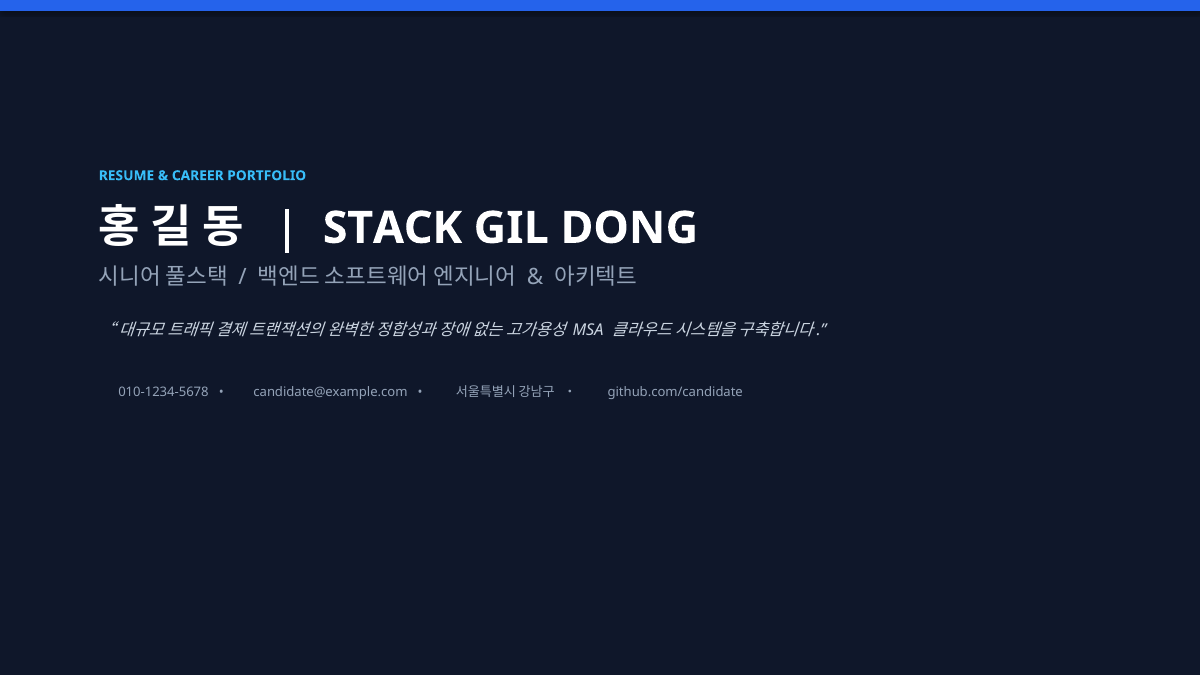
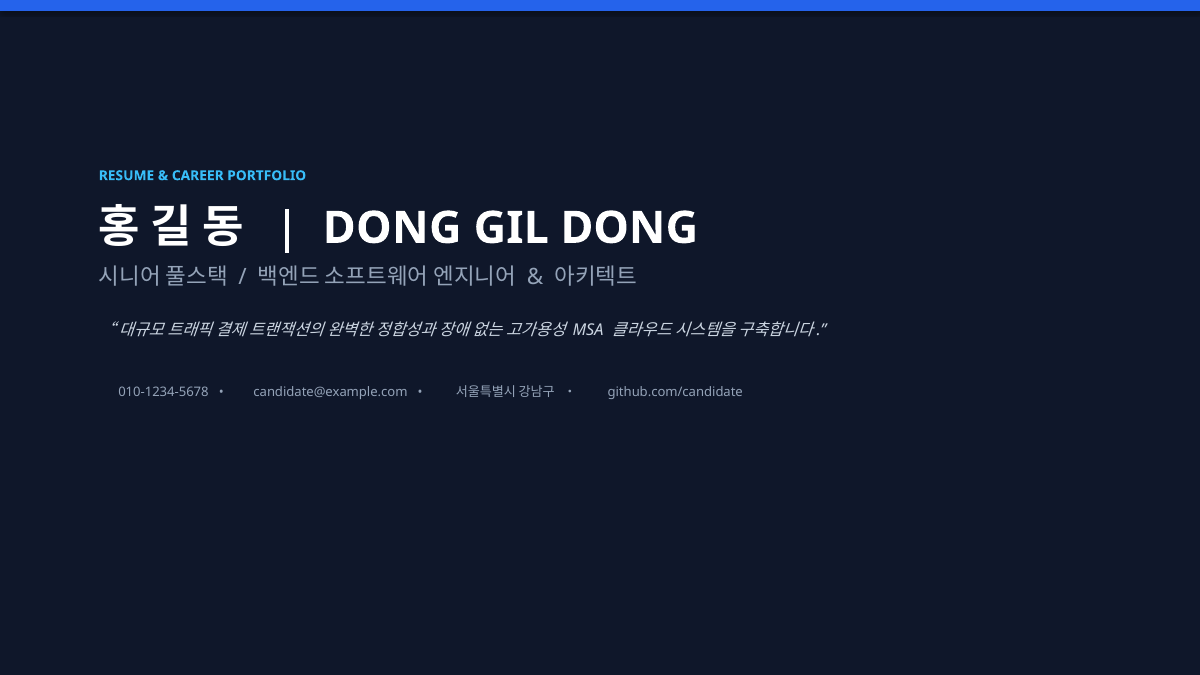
STACK: STACK -> DONG (392, 228)
